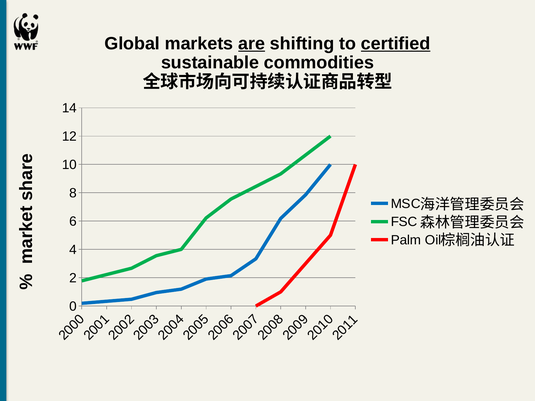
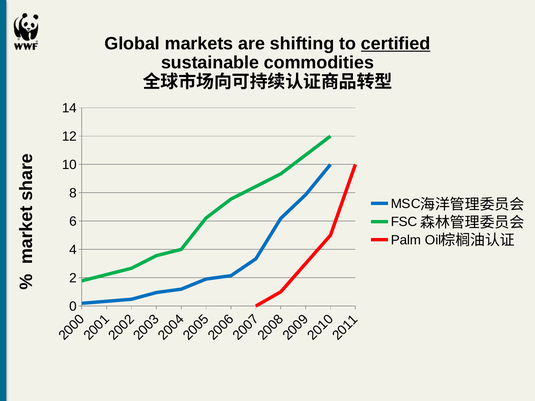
are underline: present -> none (252, 44)
